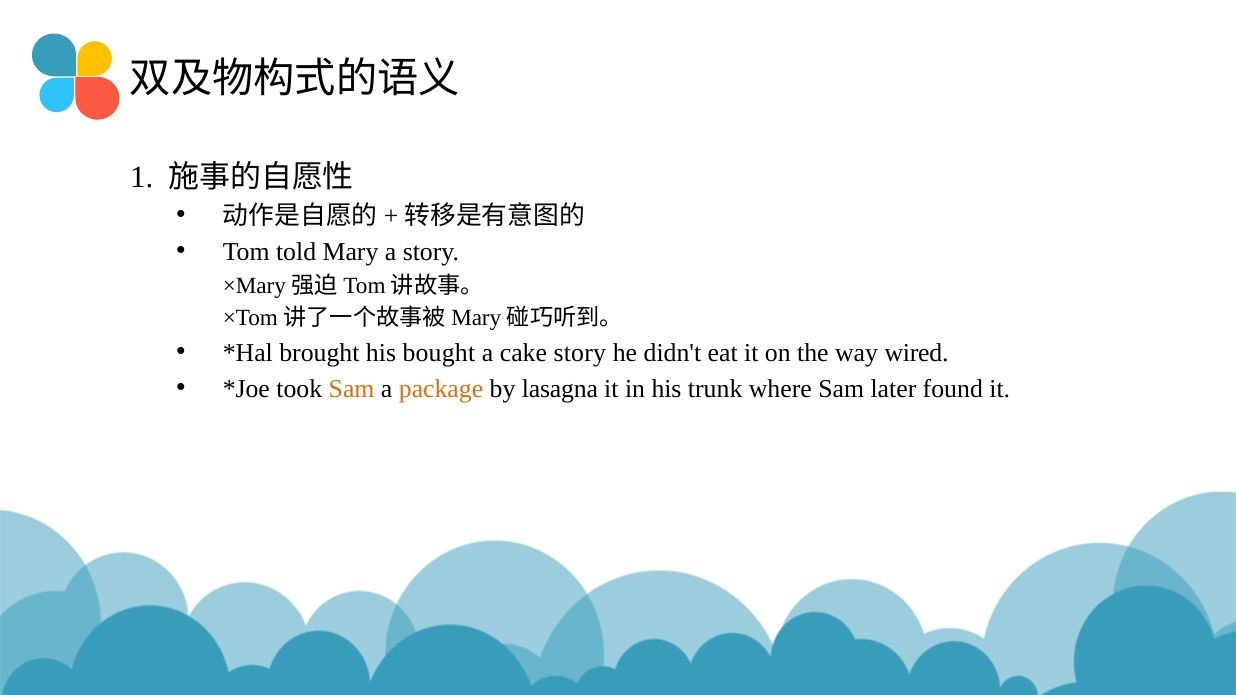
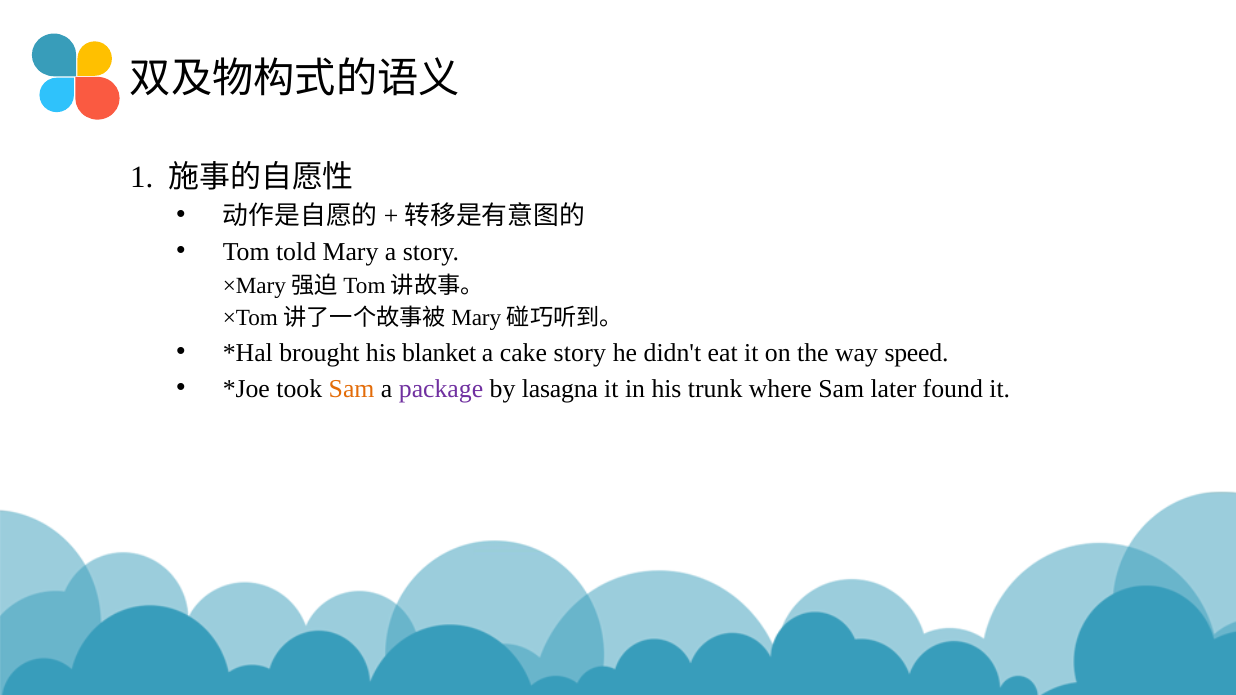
bought: bought -> blanket (439, 353)
wired: wired -> speed (916, 353)
package colour: orange -> purple (441, 389)
